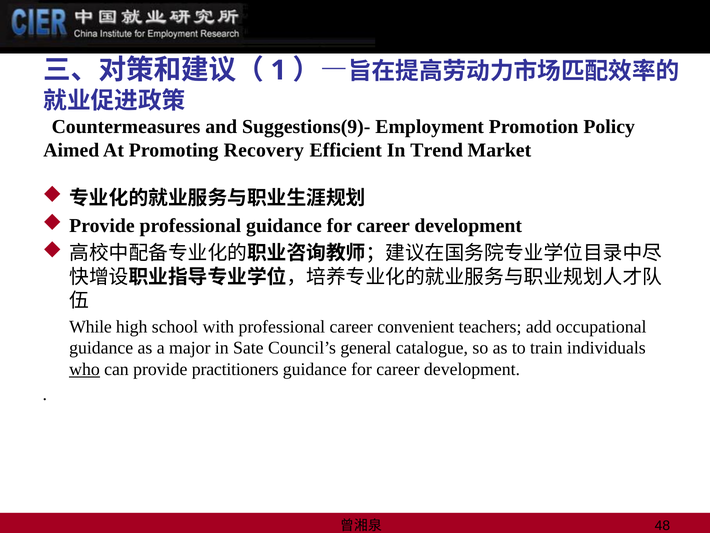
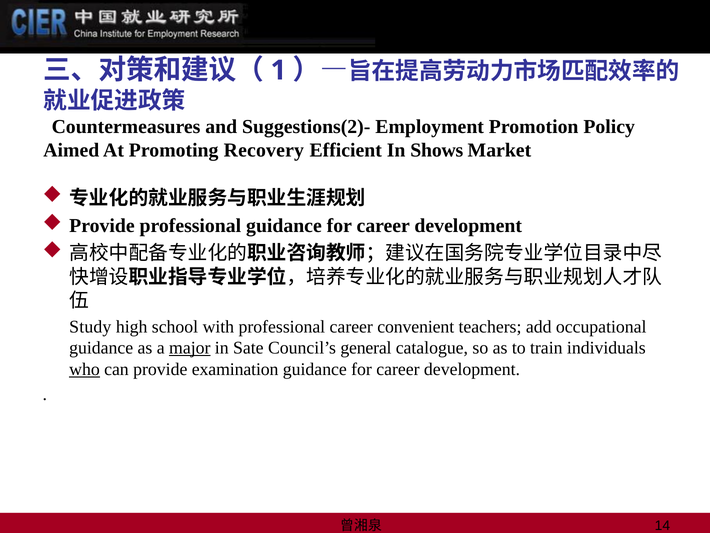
Suggestions(9)-: Suggestions(9)- -> Suggestions(2)- (306, 126)
Trend: Trend -> Shows (437, 150)
While: While -> Study (90, 326)
major underline: none -> present (190, 348)
practitioners: practitioners -> examination (235, 369)
48: 48 -> 14 (662, 525)
